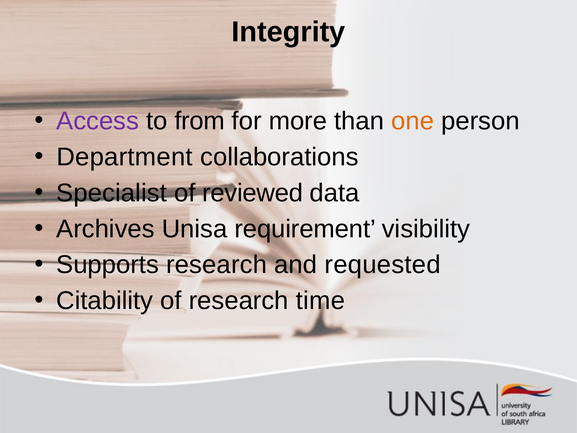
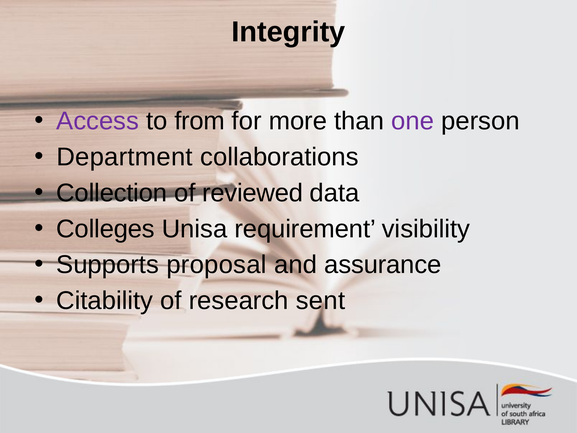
one colour: orange -> purple (413, 121)
Specialist: Specialist -> Collection (112, 193)
Archives: Archives -> Colleges (106, 229)
Supports research: research -> proposal (216, 265)
requested: requested -> assurance (383, 265)
time: time -> sent (321, 301)
